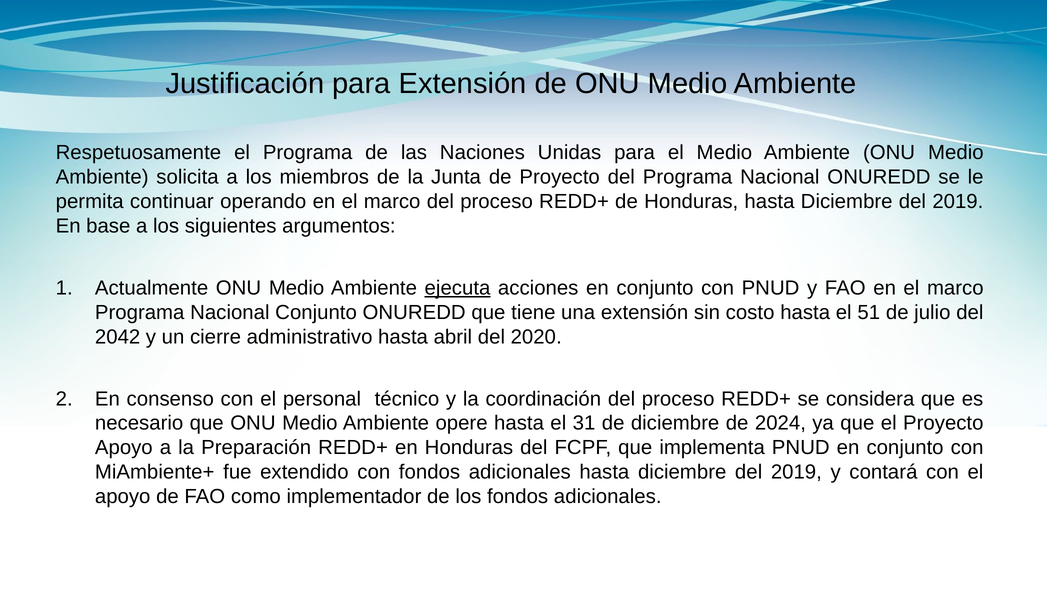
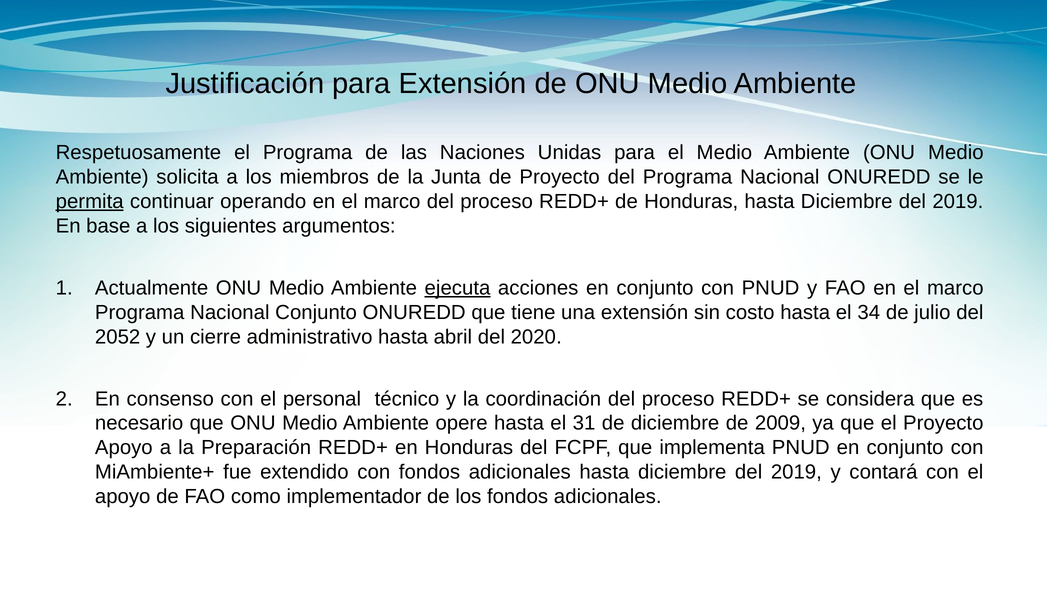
permita underline: none -> present (90, 201)
51: 51 -> 34 (869, 312)
2042: 2042 -> 2052 (118, 337)
2024: 2024 -> 2009 (780, 423)
